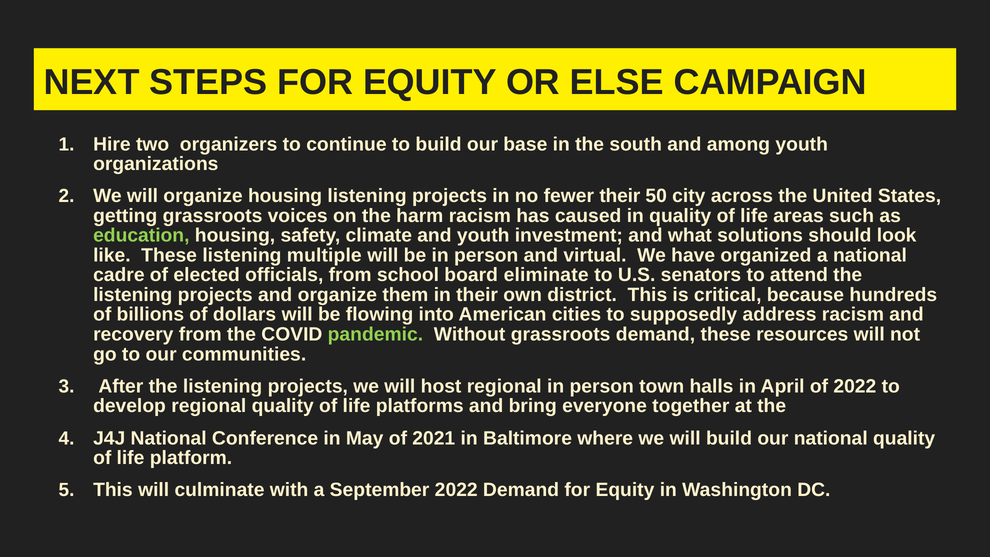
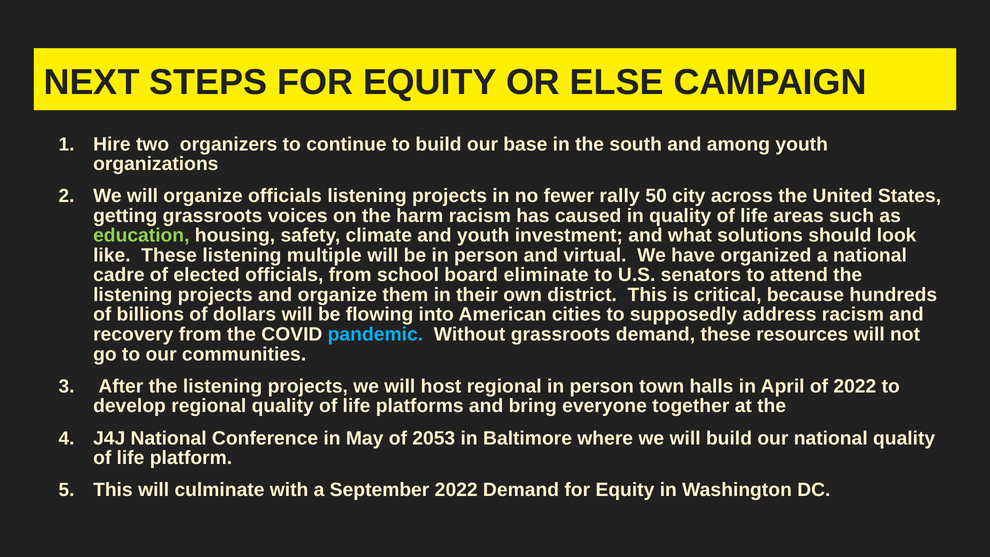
organize housing: housing -> officials (285, 196)
fewer their: their -> rally (620, 196)
pandemic colour: light green -> light blue (375, 334)
2021: 2021 -> 2053 (434, 438)
